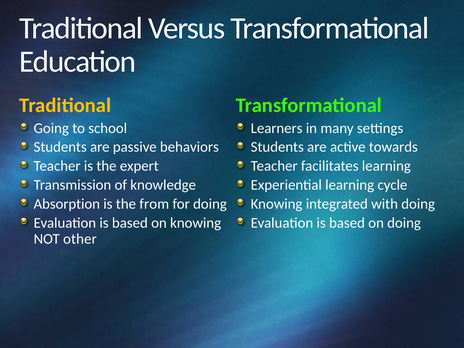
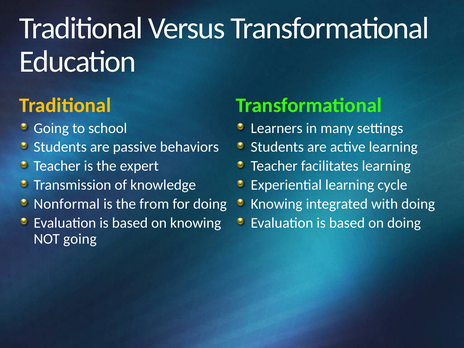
active towards: towards -> learning (393, 147)
Absorption: Absorption -> Nonformal (67, 204)
NOT other: other -> going (80, 239)
